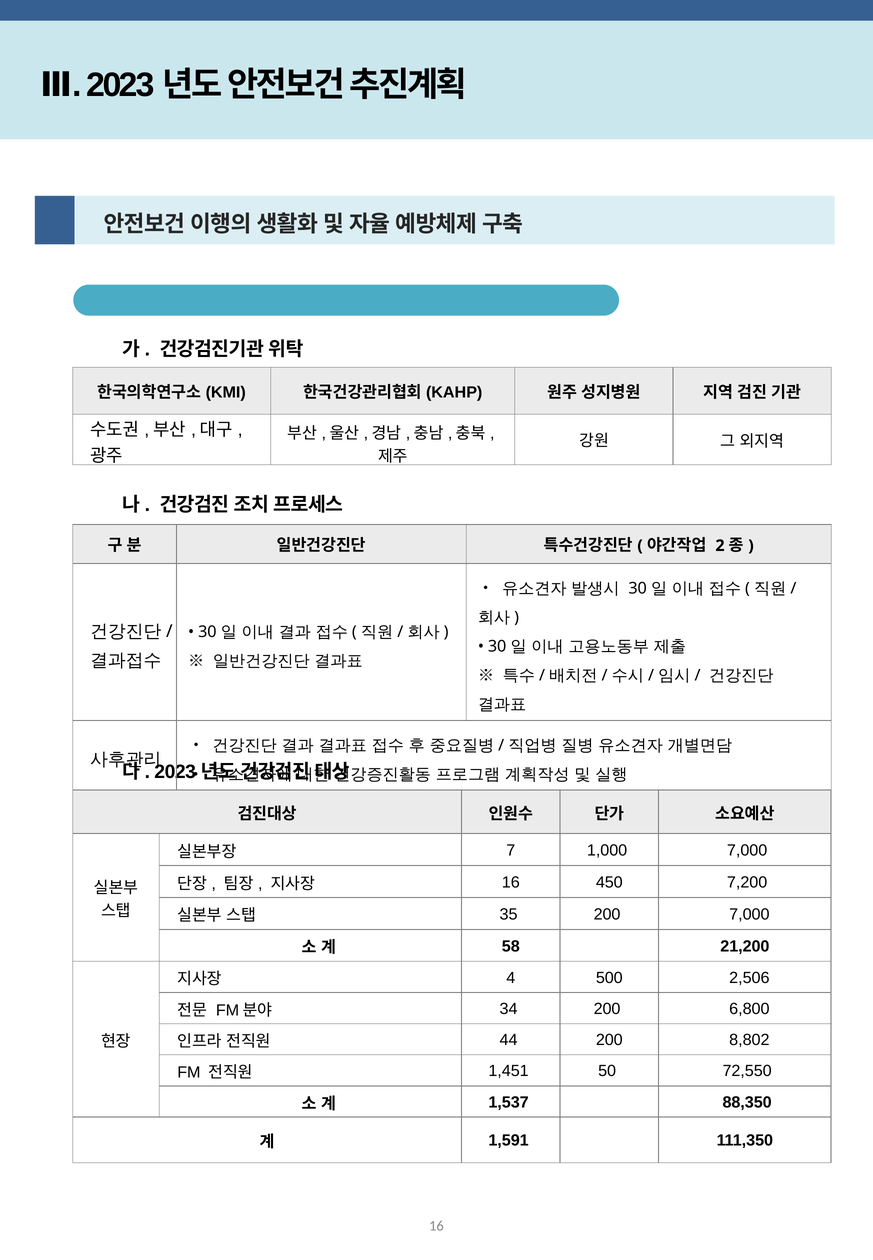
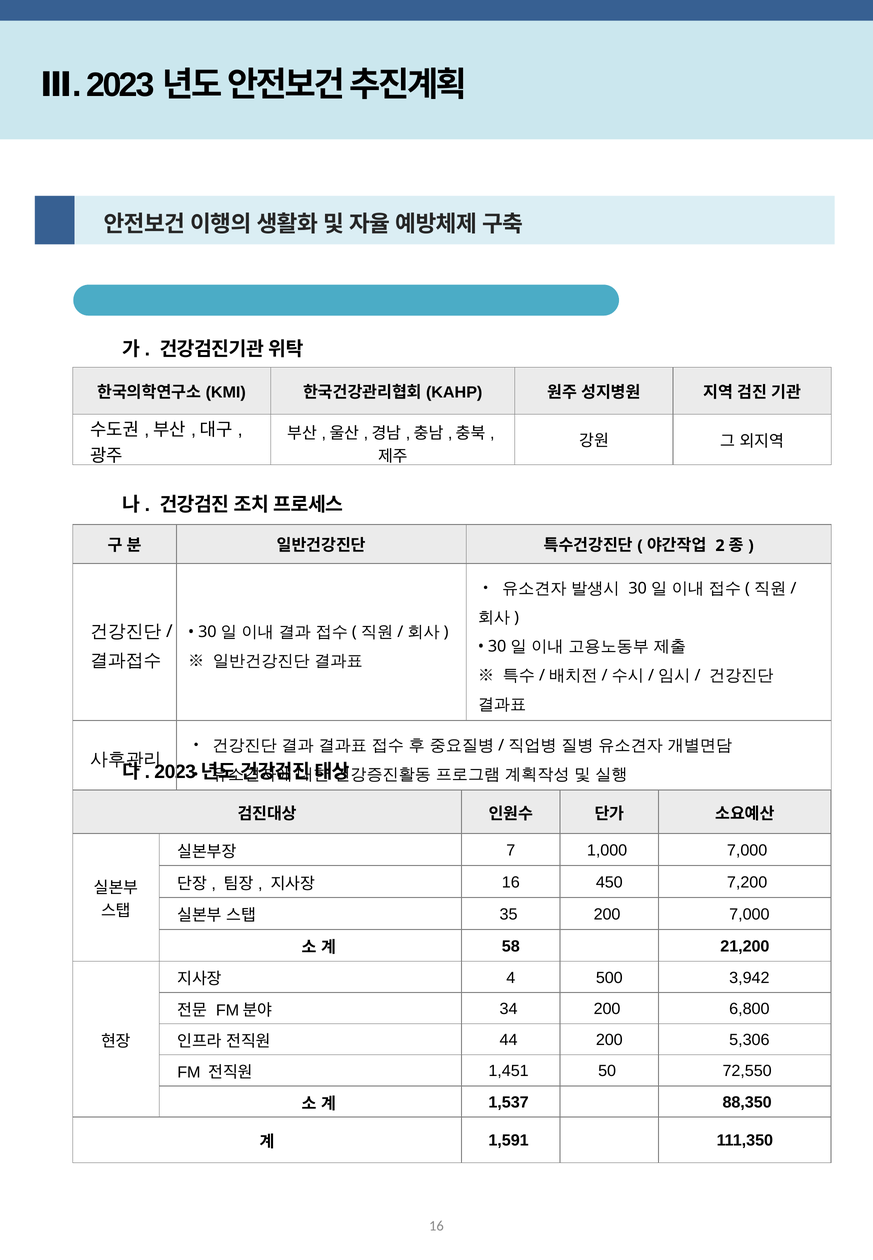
2,506: 2,506 -> 3,942 (749, 979)
8,802: 8,802 -> 5,306 (749, 1041)
